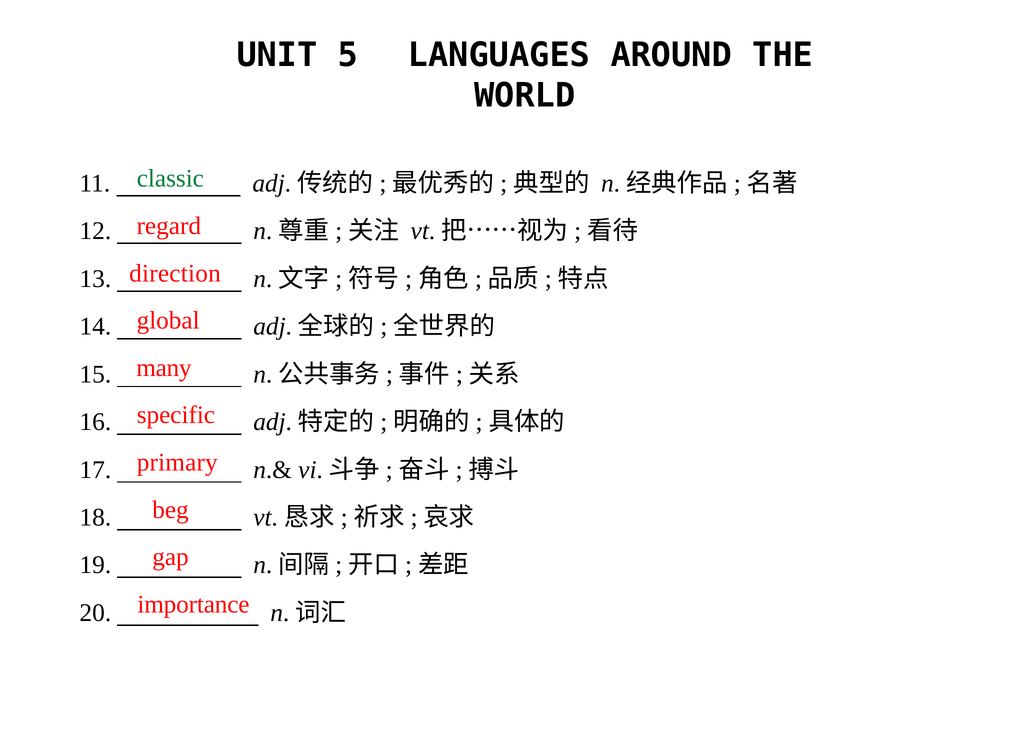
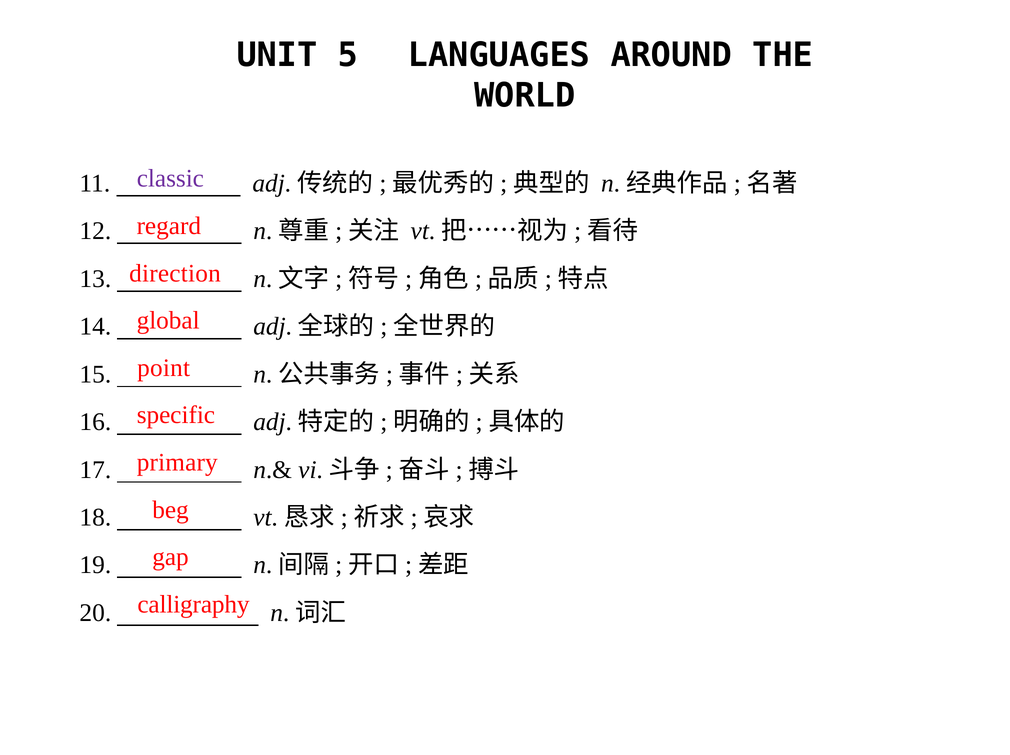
classic colour: green -> purple (170, 179)
many: many -> point (164, 368)
importance: importance -> calligraphy (193, 605)
